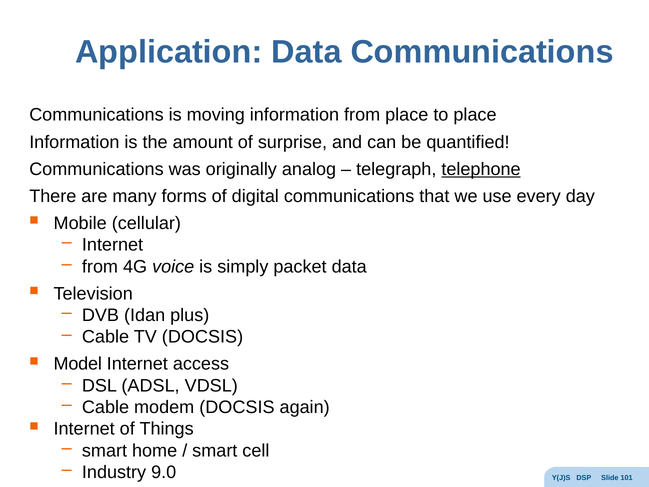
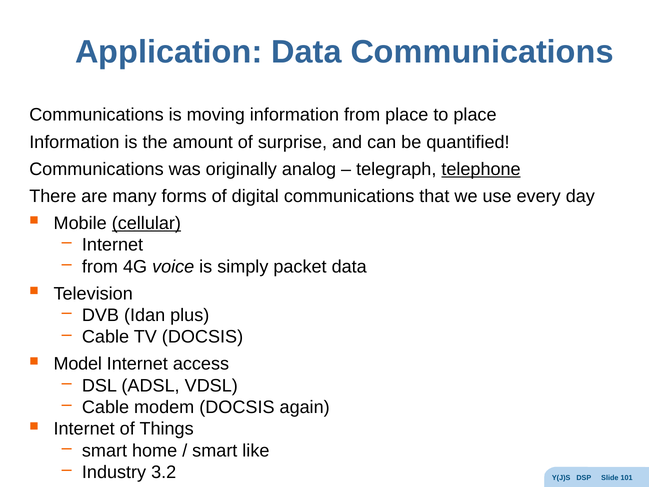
cellular underline: none -> present (146, 223)
cell: cell -> like (256, 450)
9.0: 9.0 -> 3.2 (164, 472)
